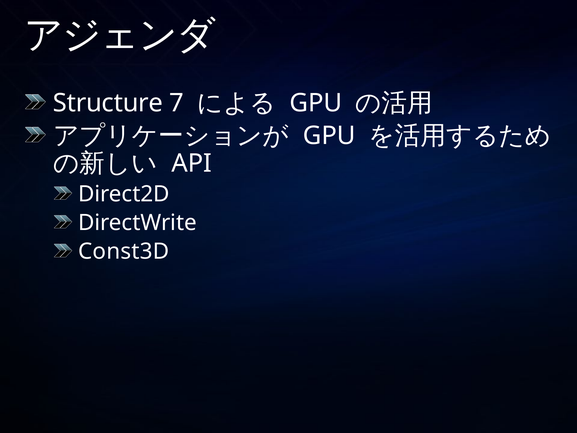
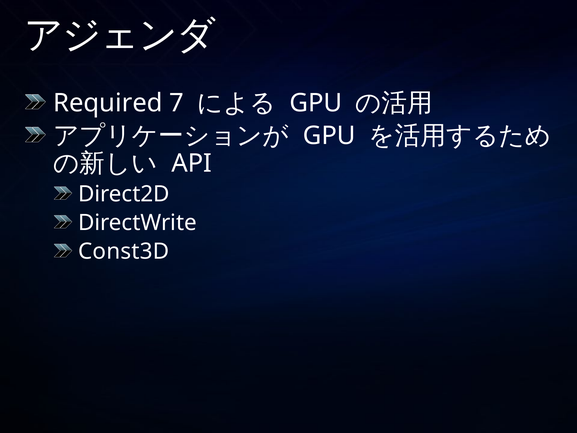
Structure: Structure -> Required (108, 103)
